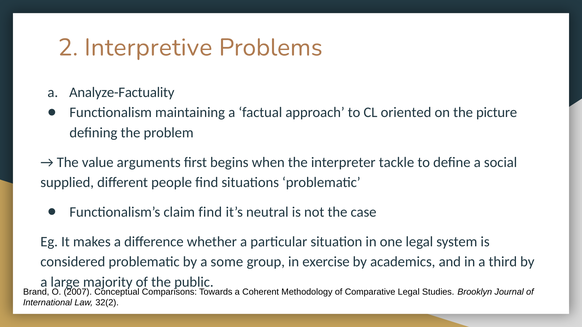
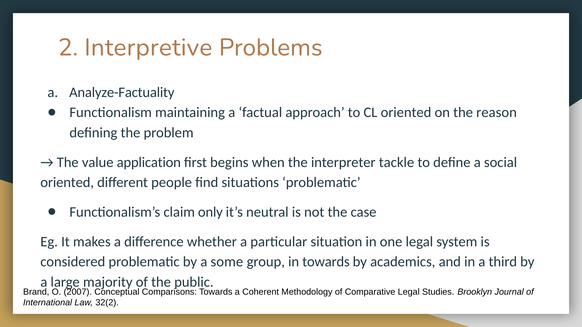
picture: picture -> reason (497, 113)
arguments: arguments -> application (149, 162)
supplied: supplied -> oriented (67, 183)
claim find: find -> only (210, 212)
in exercise: exercise -> towards (326, 262)
